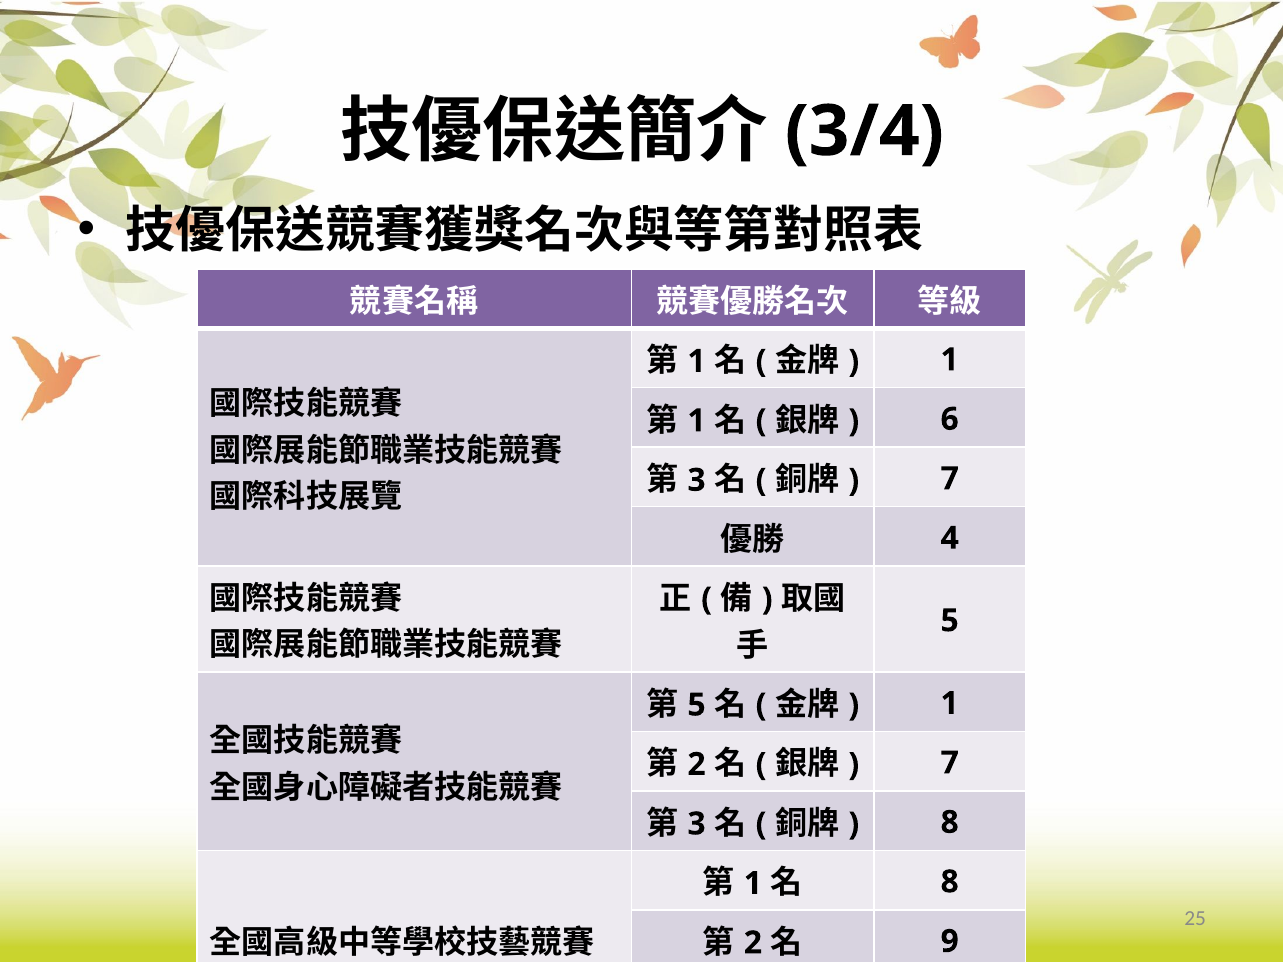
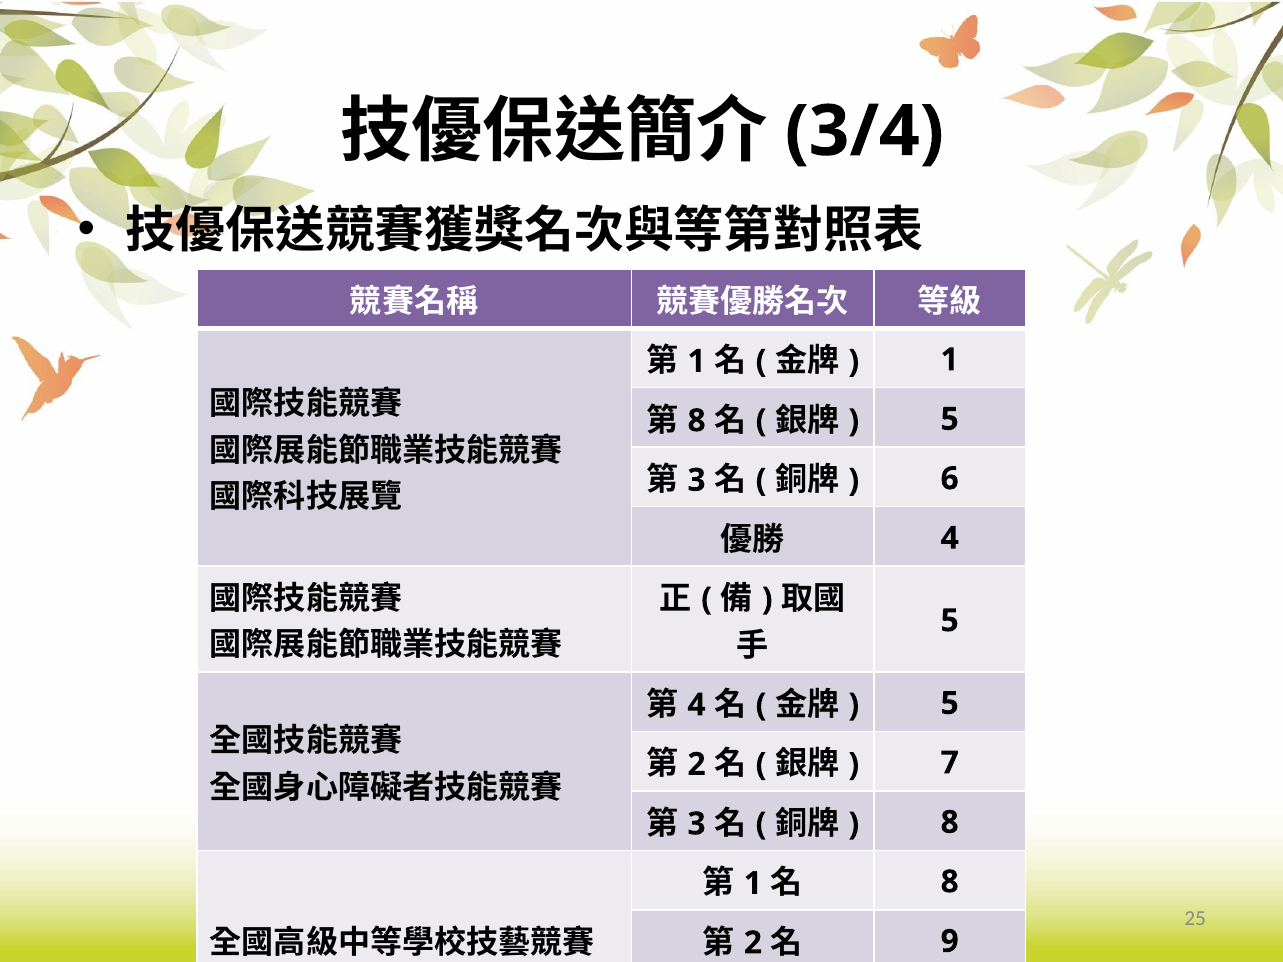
1: 1 -> 8 (697, 421)
6: 6 -> 5 (950, 419)
7: 7 -> 6 (950, 479)
5: 5 -> 4 (697, 705)
1: 1 -> 5 (950, 704)
